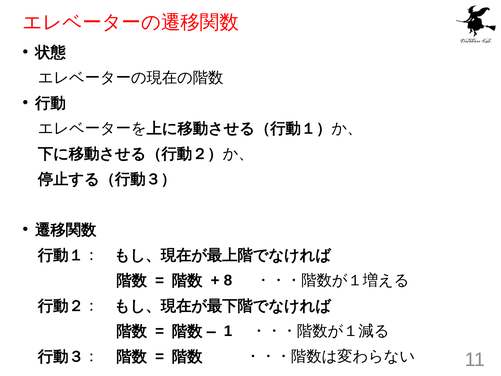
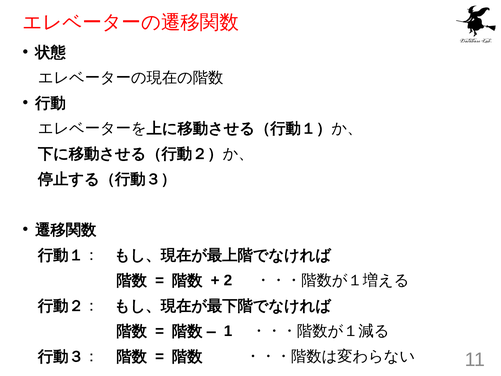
8: 8 -> 2 (228, 280)
